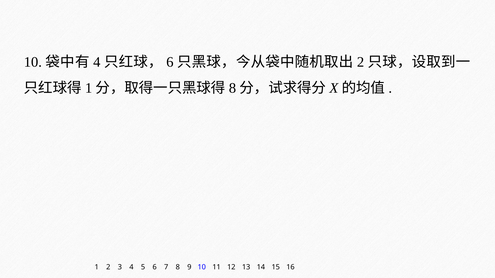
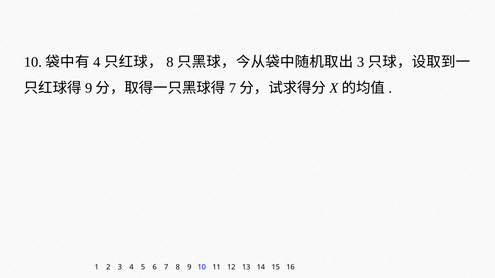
6: 6 -> 8 (170, 62)
2: 2 -> 3 (361, 62)
1: 1 -> 9 (89, 88)
8: 8 -> 7 (232, 88)
